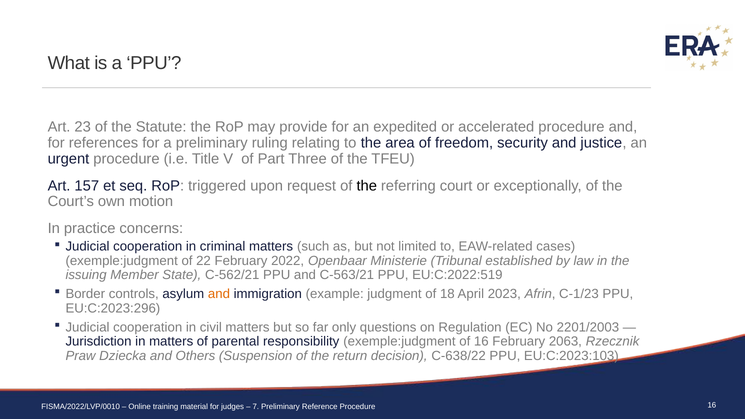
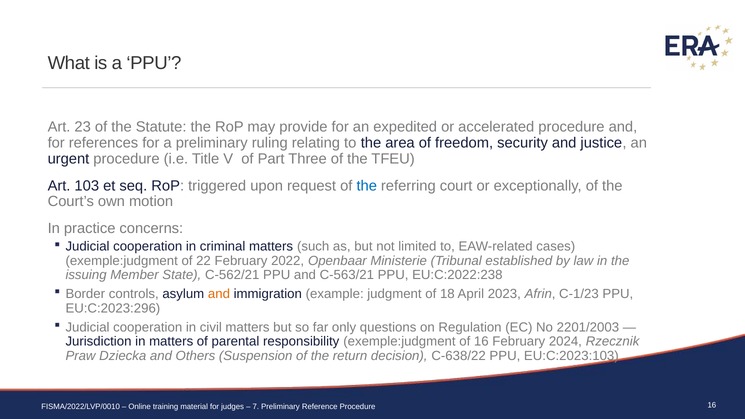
157: 157 -> 103 (87, 186)
the colour: black -> blue (367, 186)
EU:C:2022:519: EU:C:2022:519 -> EU:C:2022:238 (457, 275)
2063: 2063 -> 2024 (565, 342)
